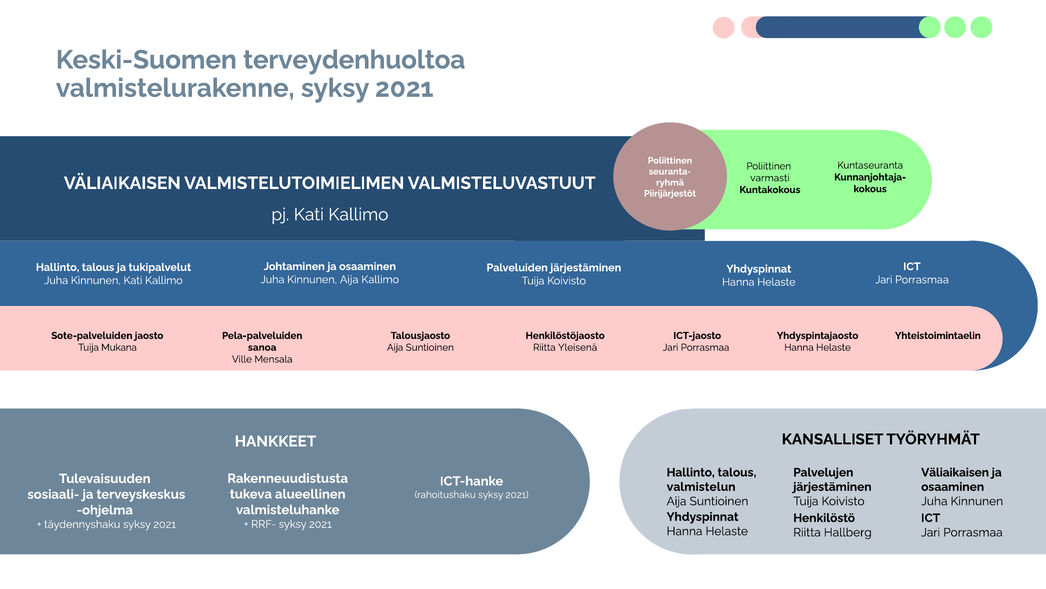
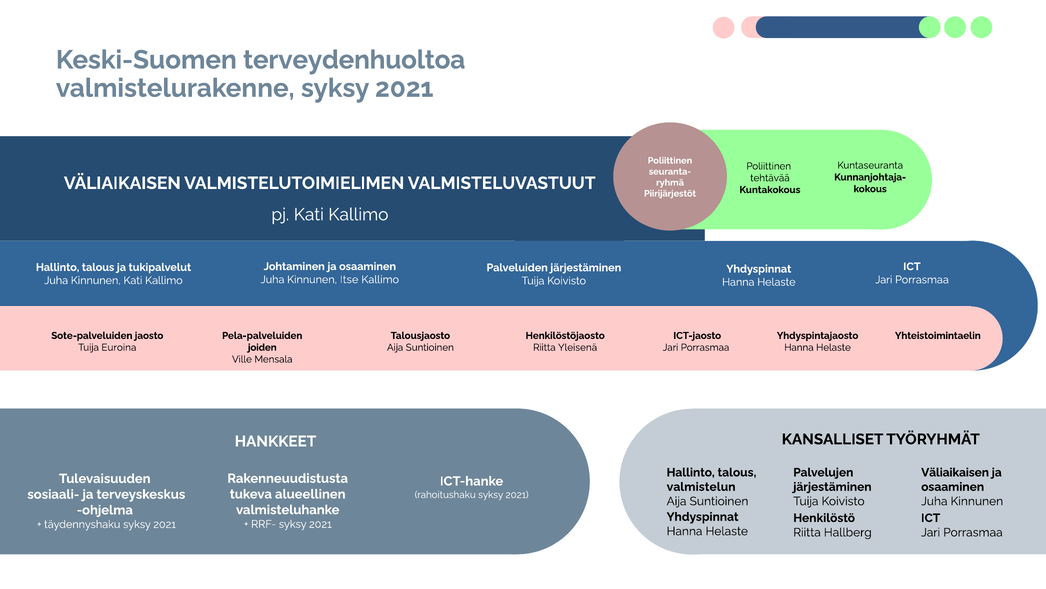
varmasti: varmasti -> tehtävää (770, 178)
Kinnunen Aija: Aija -> Itse (349, 279)
Mukana: Mukana -> Euroina (119, 347)
sanoa: sanoa -> joiden (262, 347)
